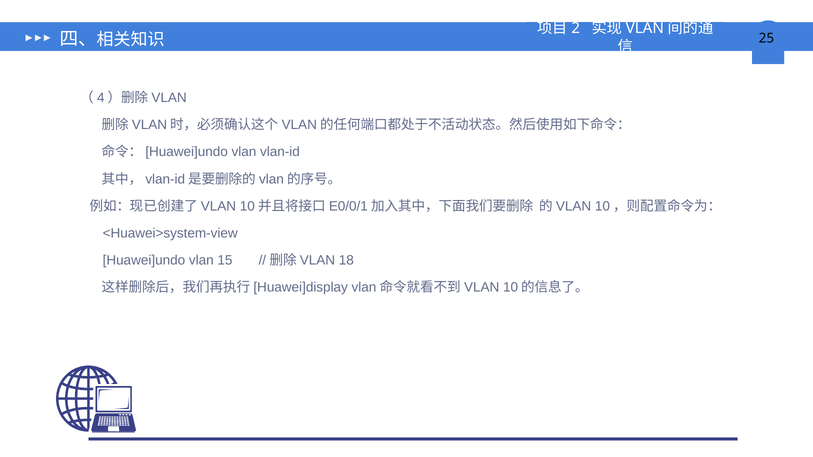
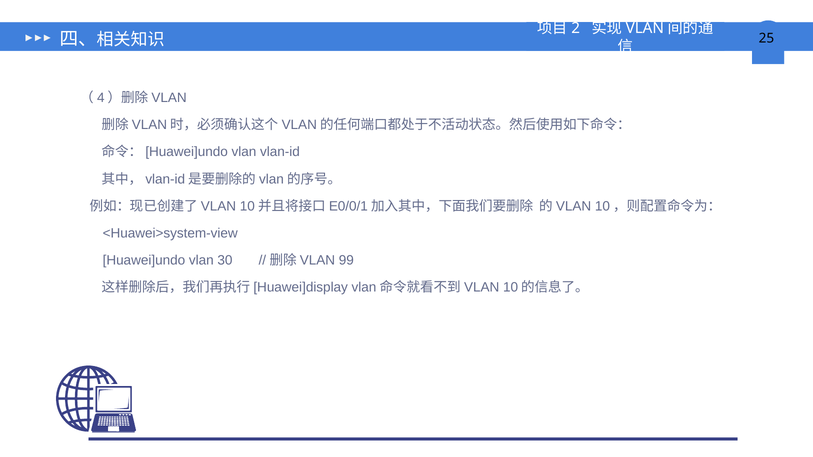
15: 15 -> 30 (225, 260)
18: 18 -> 99 (346, 260)
